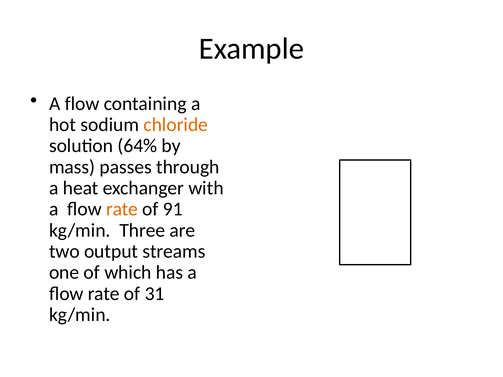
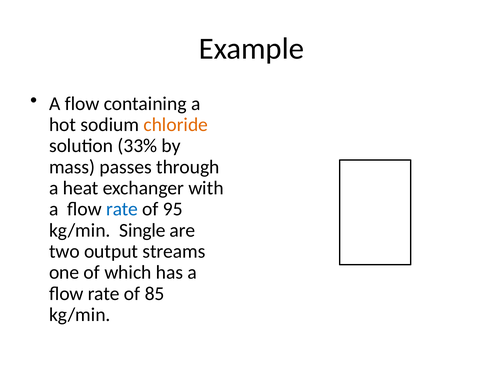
64%: 64% -> 33% (137, 146)
rate colour: orange -> blue (122, 209)
91: 91 -> 95 (173, 209)
Three: Three -> Single (142, 230)
31: 31 -> 85 (155, 294)
